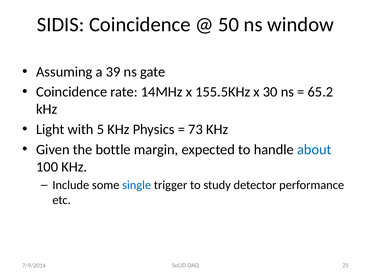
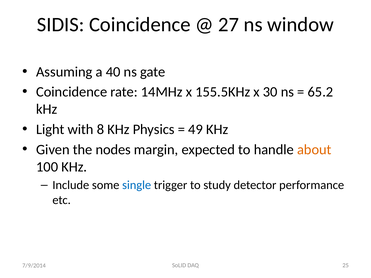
50: 50 -> 27 (229, 25)
39: 39 -> 40 (113, 72)
5: 5 -> 8 (100, 129)
73: 73 -> 49 (196, 129)
bottle: bottle -> nodes (113, 150)
about colour: blue -> orange (314, 150)
